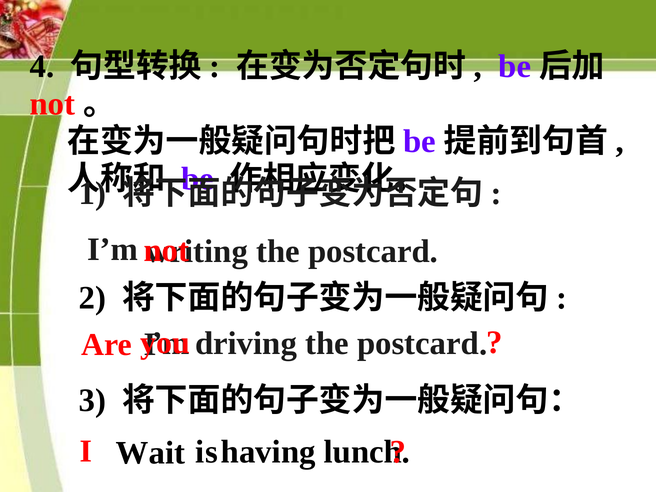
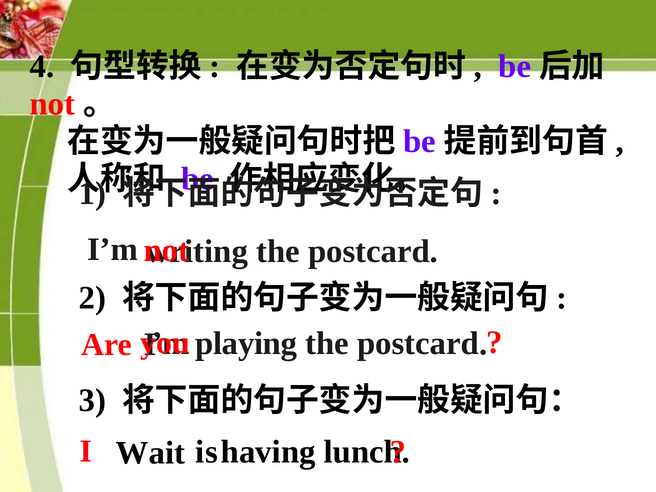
driving: driving -> playing (246, 344)
